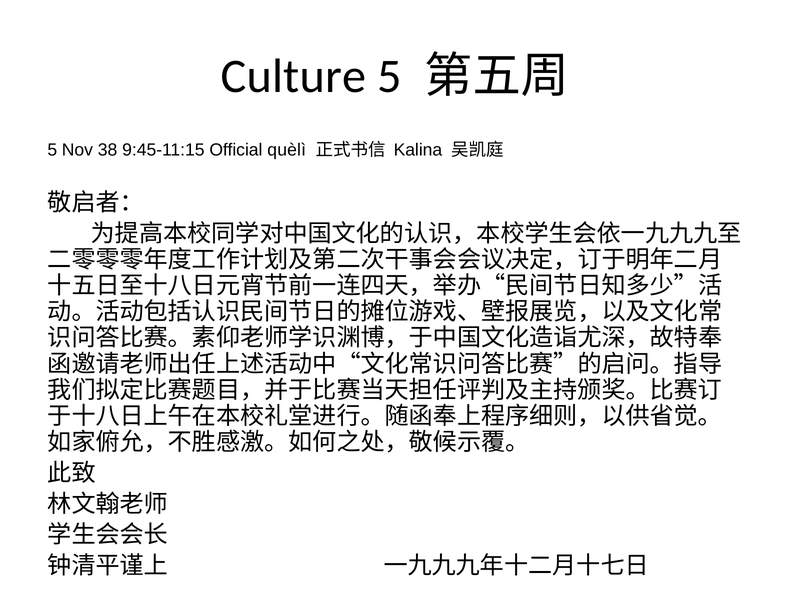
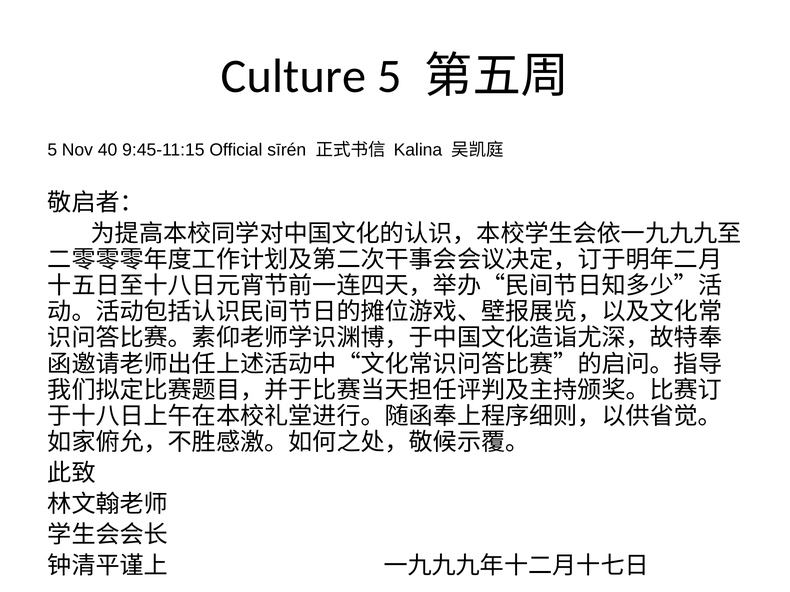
38: 38 -> 40 (108, 150)
quèlì: quèlì -> sīrén (287, 150)
